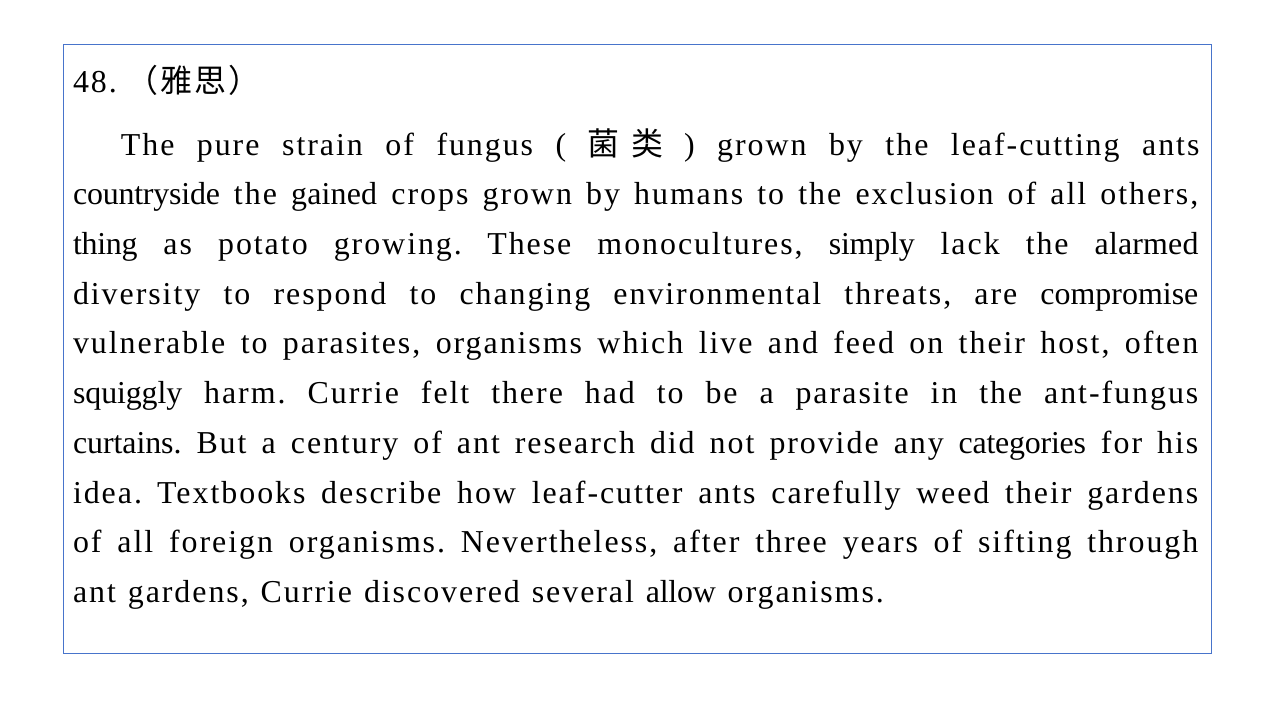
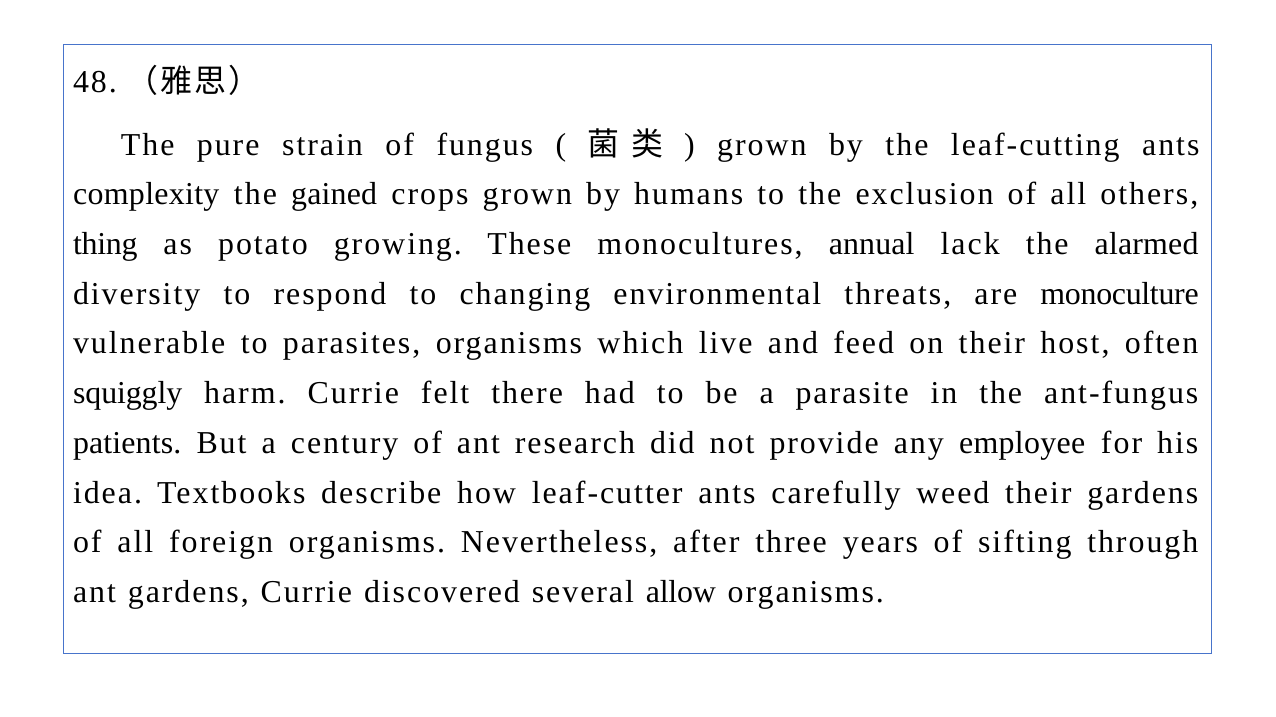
countryside: countryside -> complexity (146, 195)
simply: simply -> annual (872, 244)
compromise: compromise -> monoculture (1120, 294)
curtains: curtains -> patients (127, 443)
categories: categories -> employee (1022, 443)
